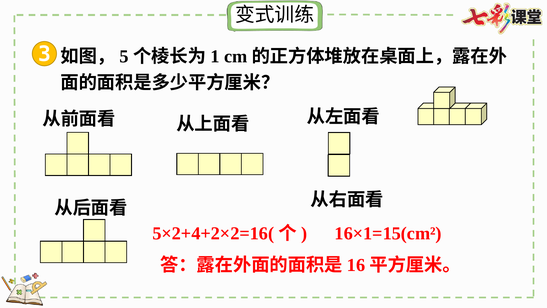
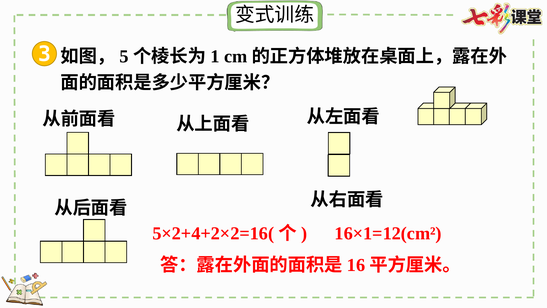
16×1=15(cm²: 16×1=15(cm² -> 16×1=12(cm² (388, 233)
